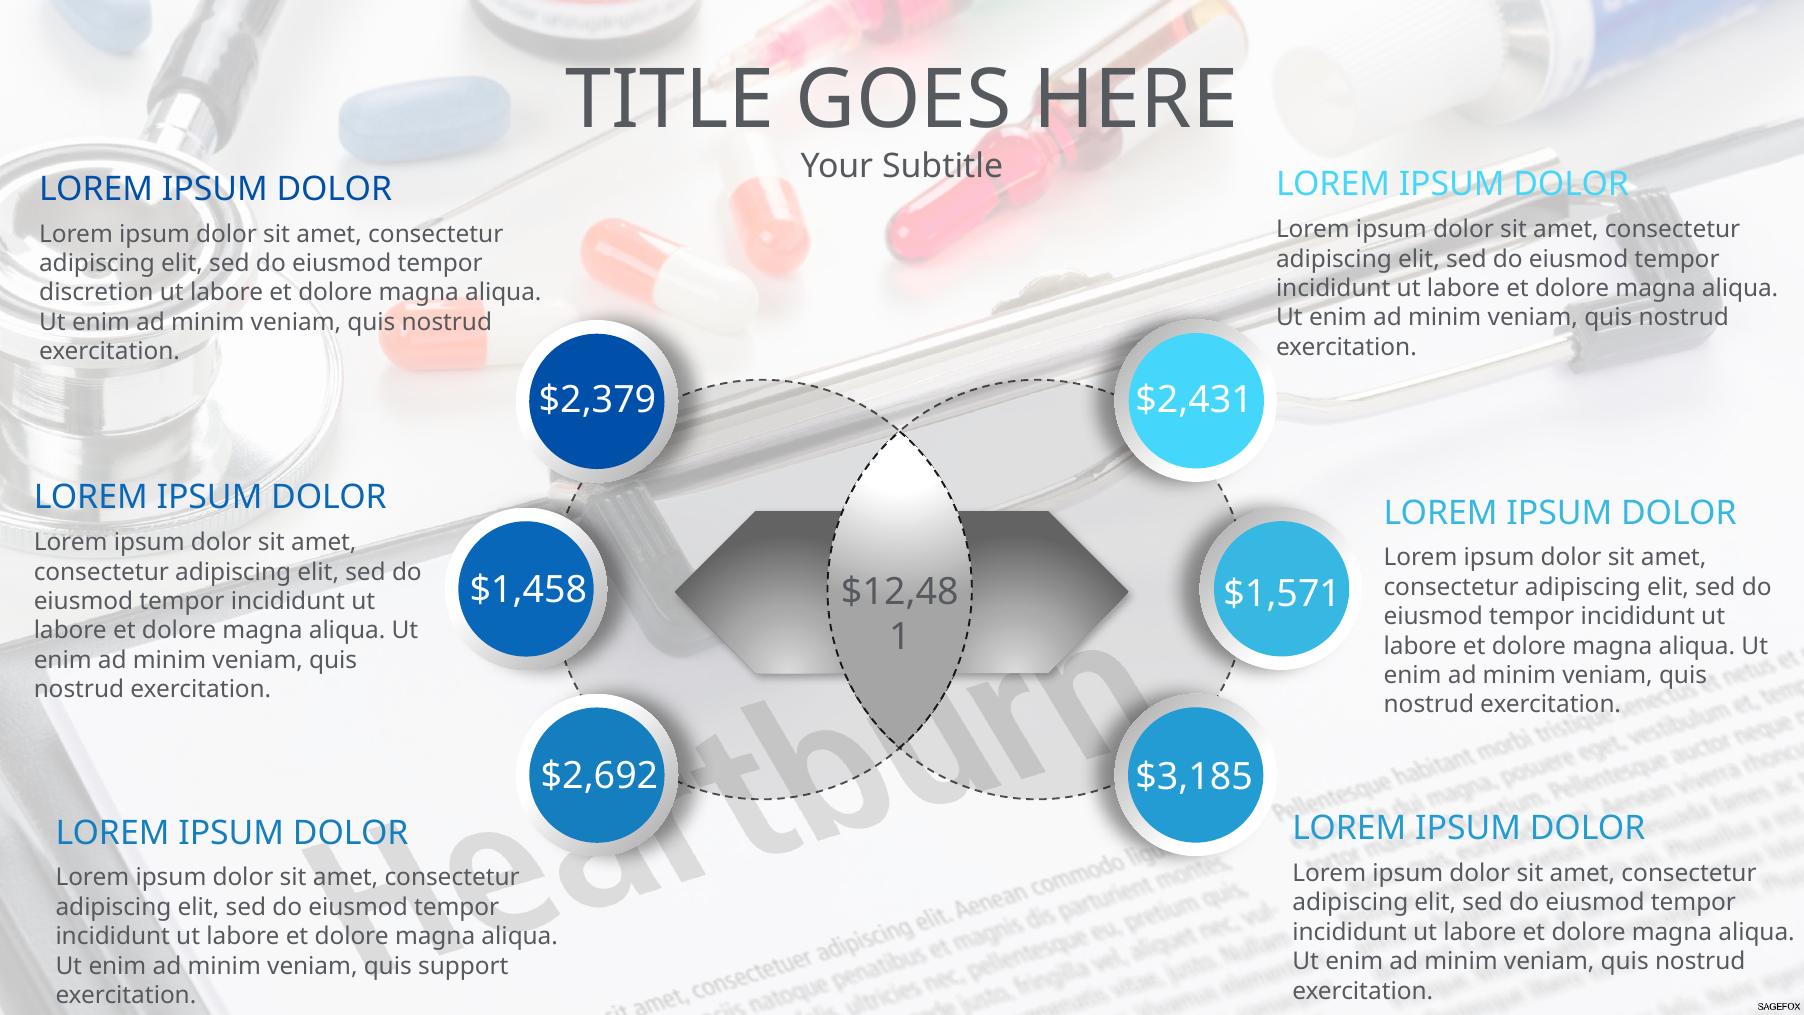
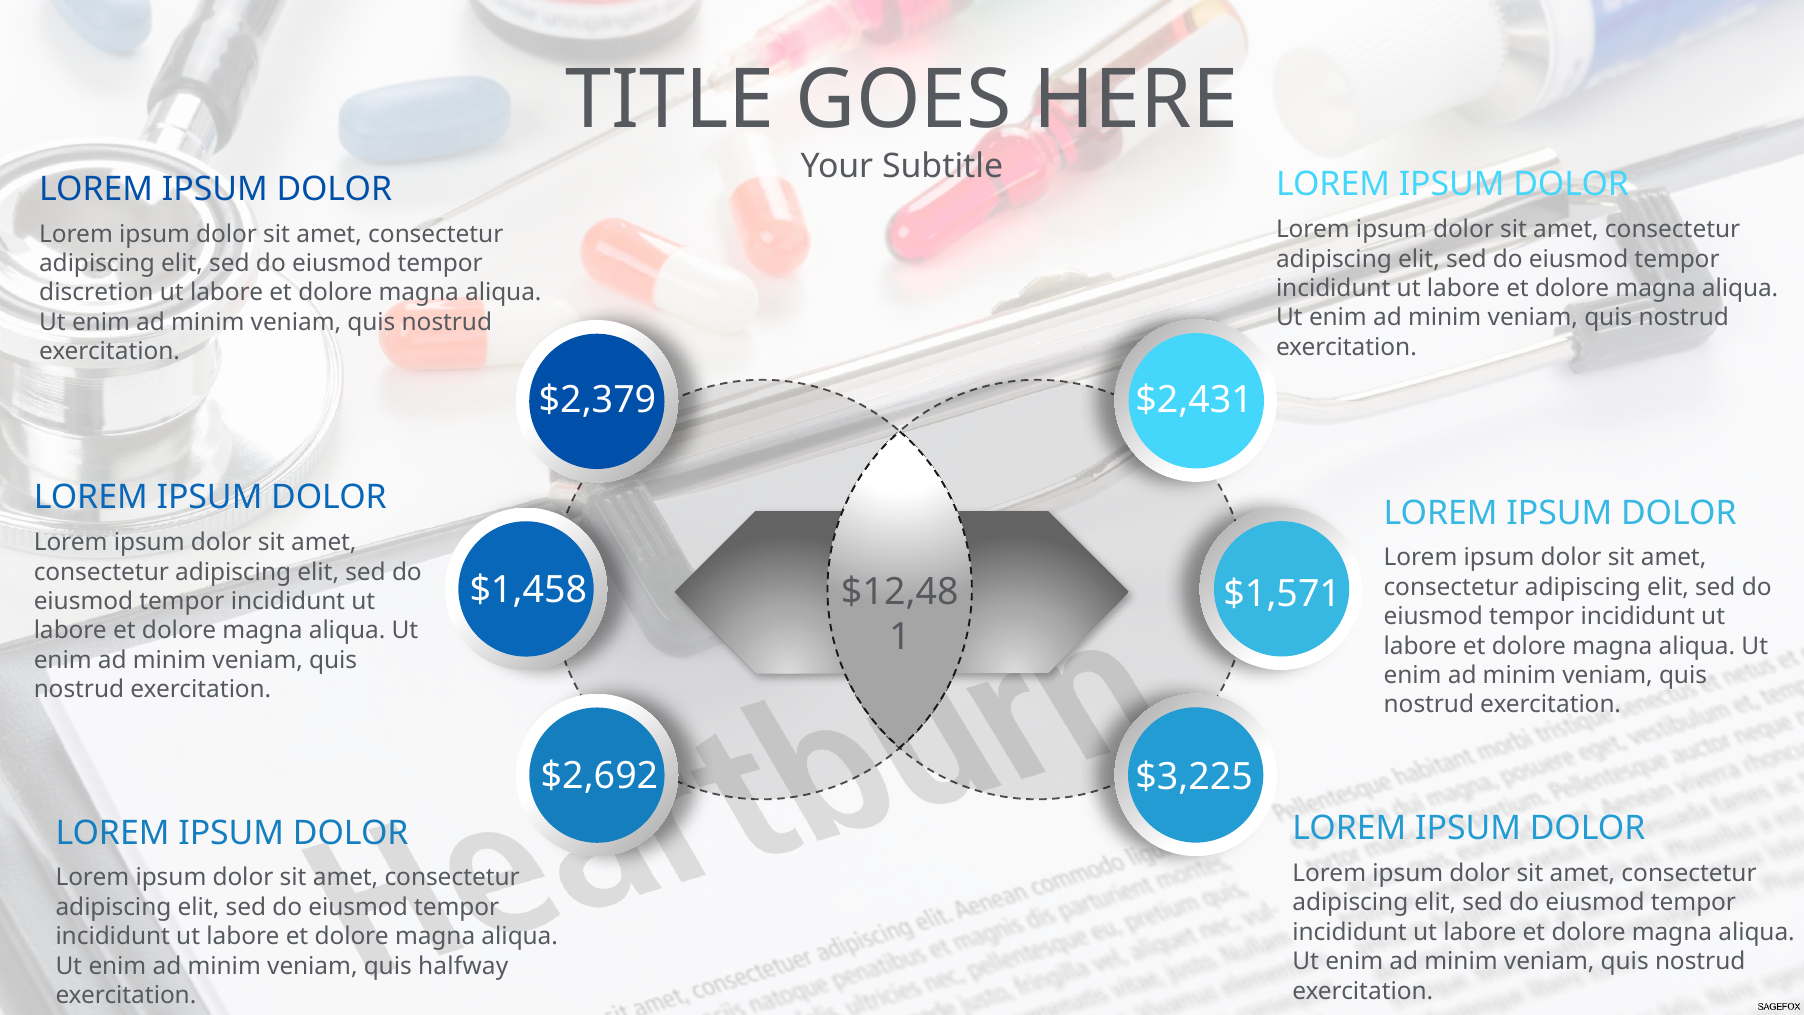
$3,185: $3,185 -> $3,225 (1194, 777)
support: support -> halfway (463, 966)
